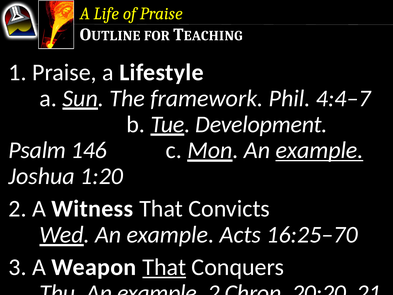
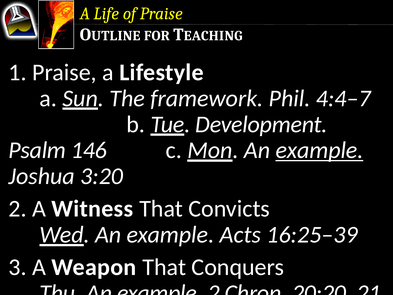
1:20: 1:20 -> 3:20 (102, 176)
16:25–70: 16:25–70 -> 16:25–39 (312, 234)
That underline: present -> none (164, 267)
